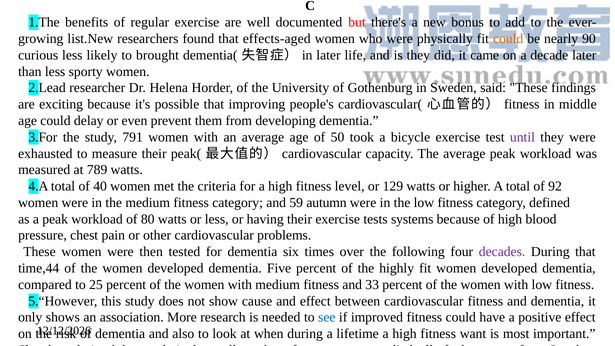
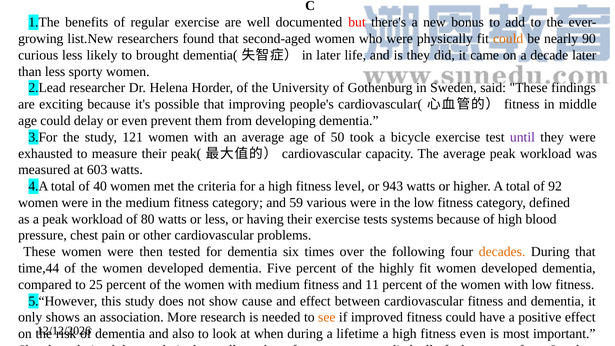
effects-aged: effects-aged -> second-aged (277, 39)
791: 791 -> 121 (133, 137)
789: 789 -> 603 (97, 170)
129: 129 -> 943 (393, 186)
autumn: autumn -> various (326, 203)
decades colour: purple -> orange (502, 252)
33: 33 -> 11 (372, 285)
see colour: blue -> orange (327, 317)
fitness want: want -> even (473, 334)
